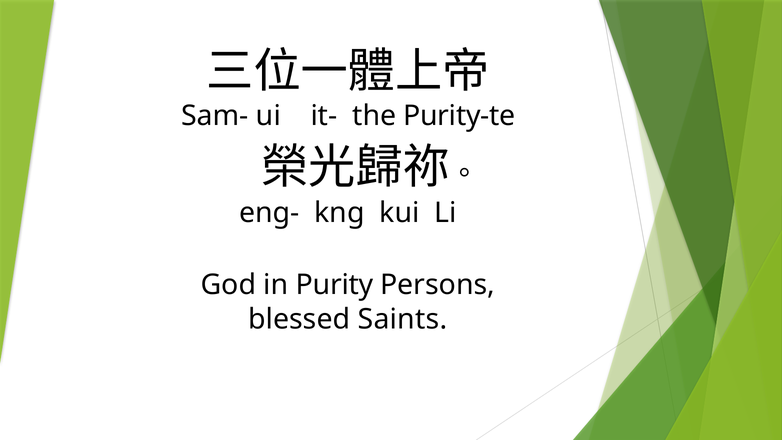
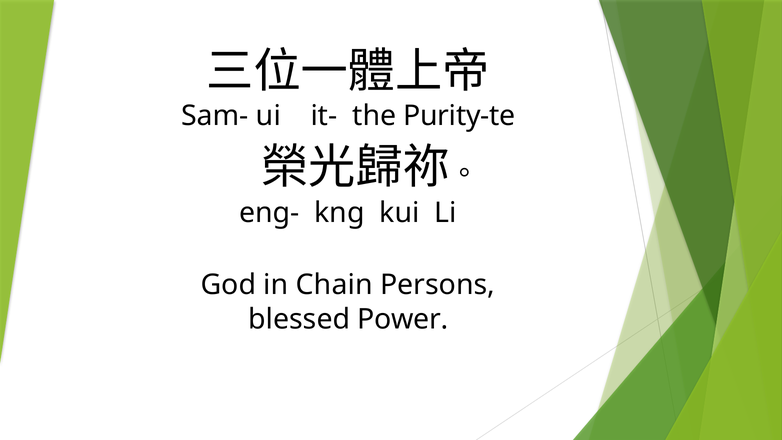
Purity: Purity -> Chain (334, 285)
Saints: Saints -> Power (403, 319)
